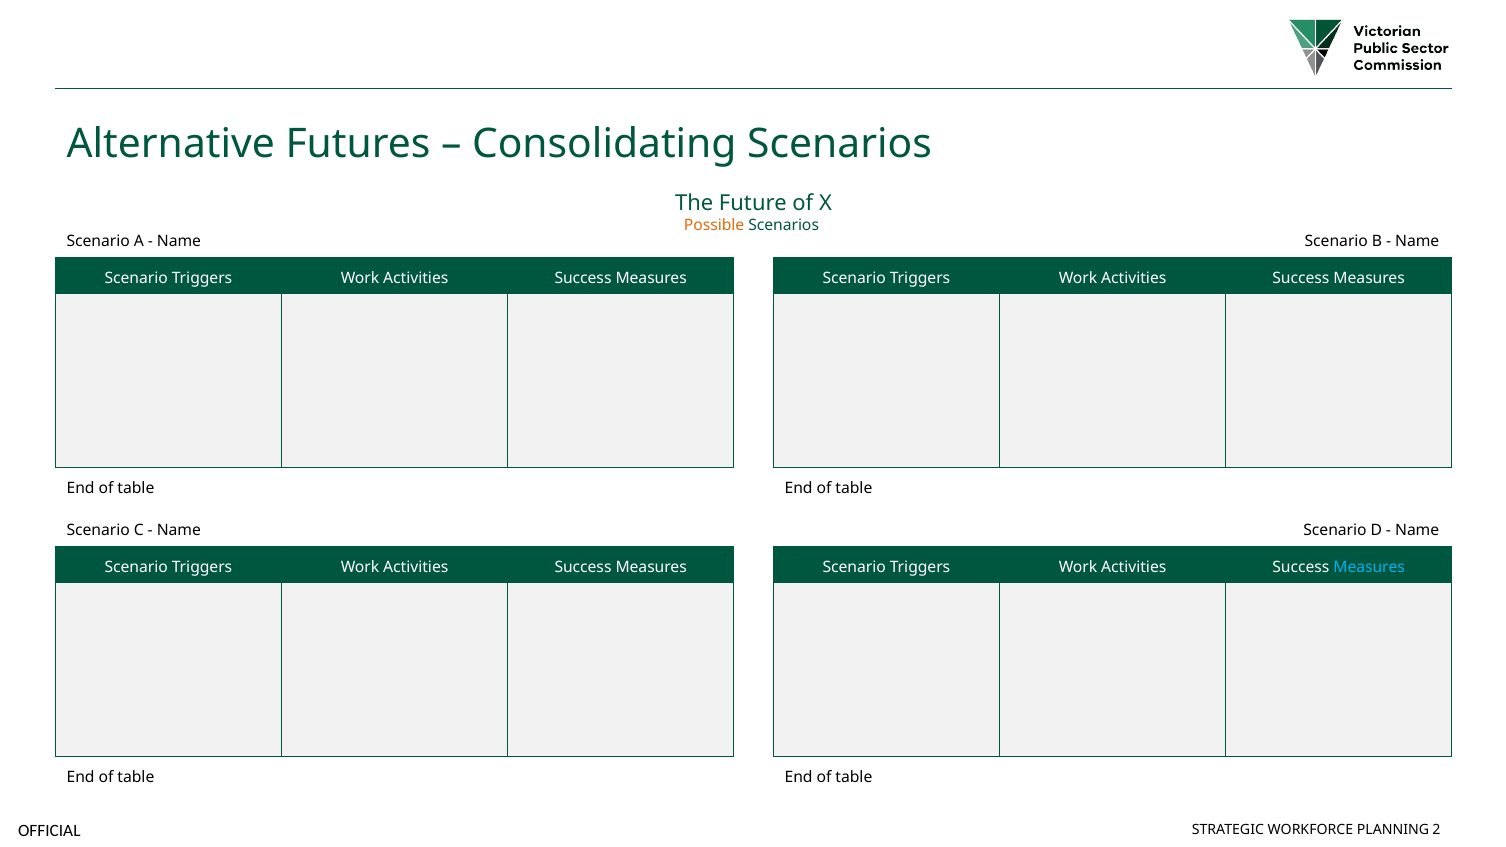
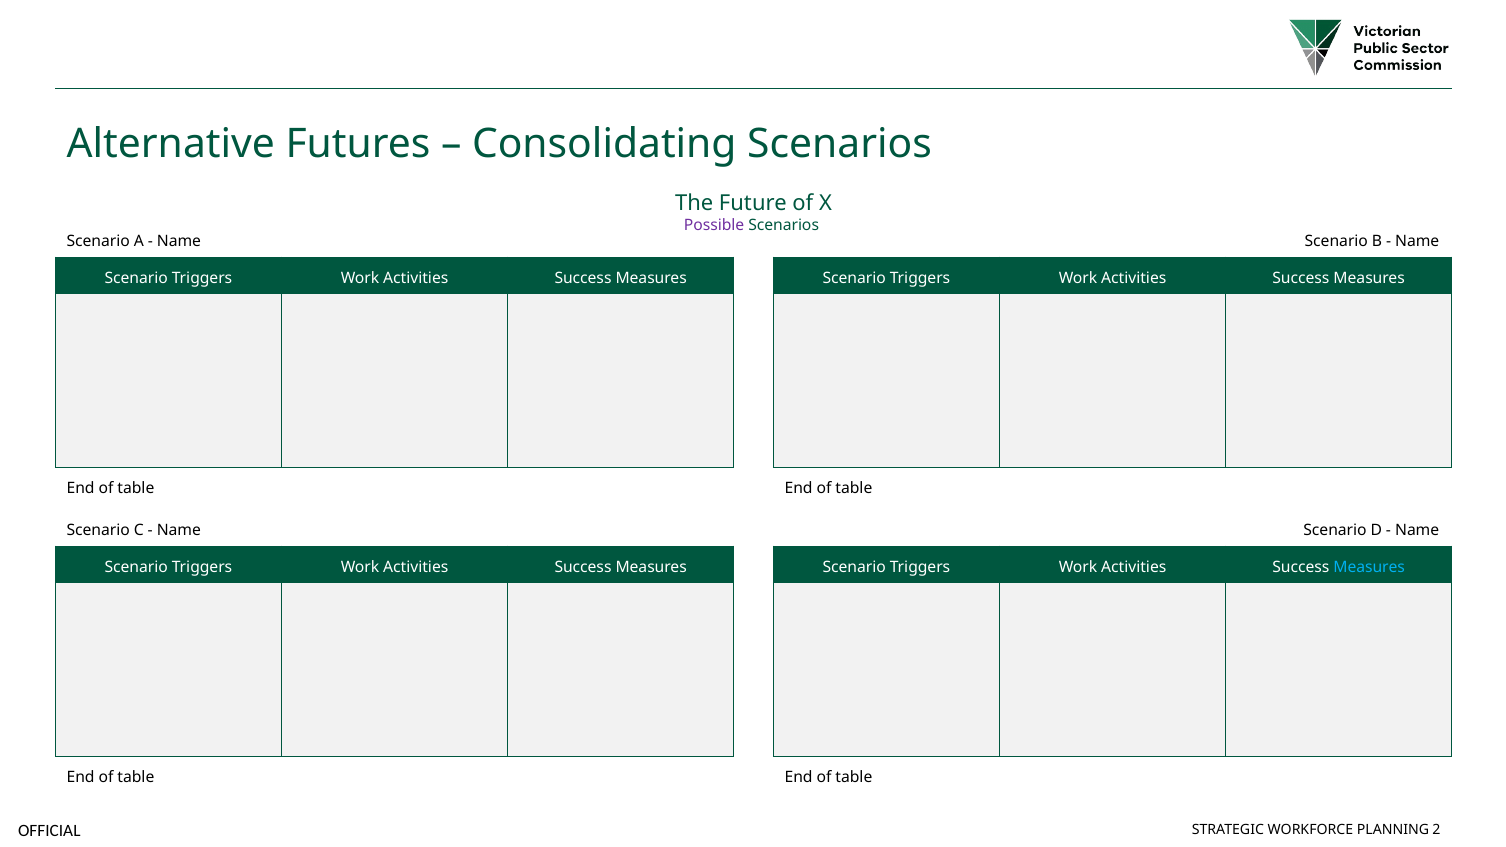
Possible colour: orange -> purple (714, 225)
